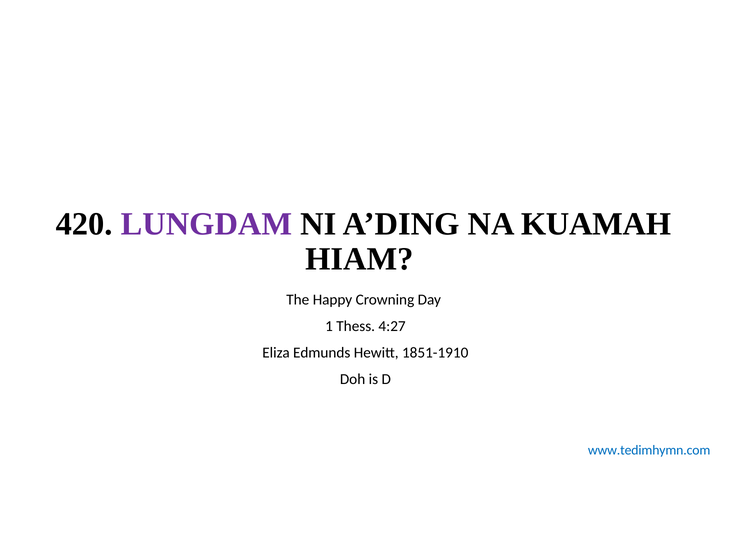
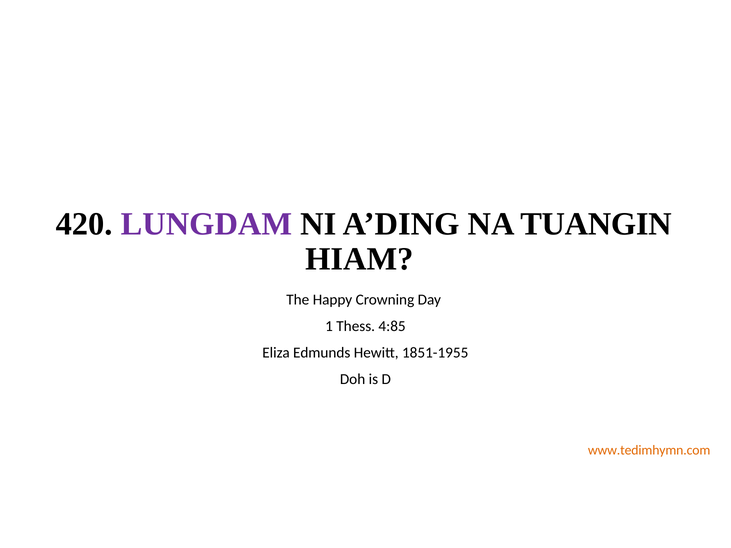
KUAMAH: KUAMAH -> TUANGIN (596, 224)
4:27: 4:27 -> 4:85 (392, 326)
1851-1910: 1851-1910 -> 1851-1955 (435, 353)
www.tedimhymn.com colour: blue -> orange (649, 450)
